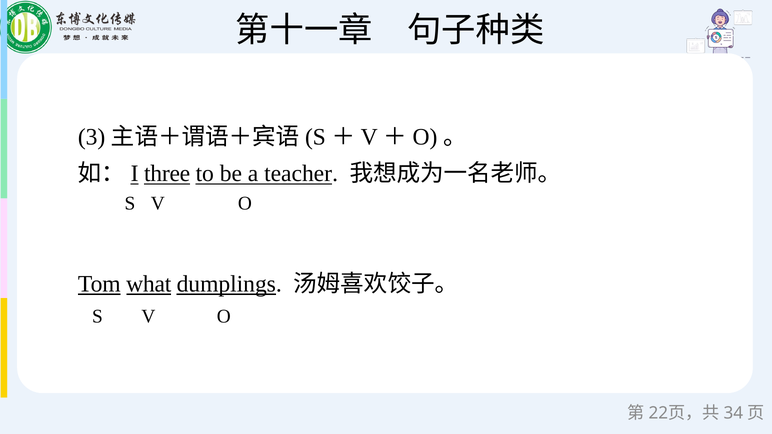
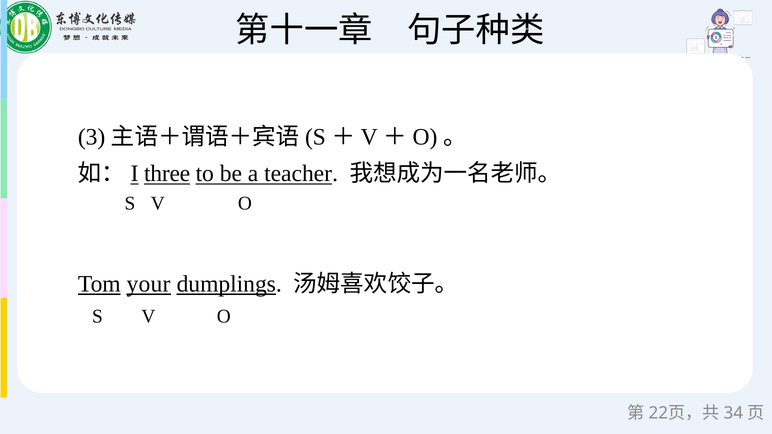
what: what -> your (149, 284)
